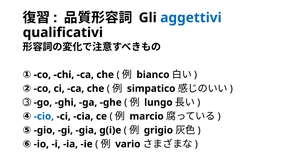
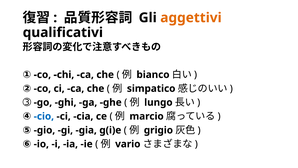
aggettivi colour: blue -> orange (191, 18)
